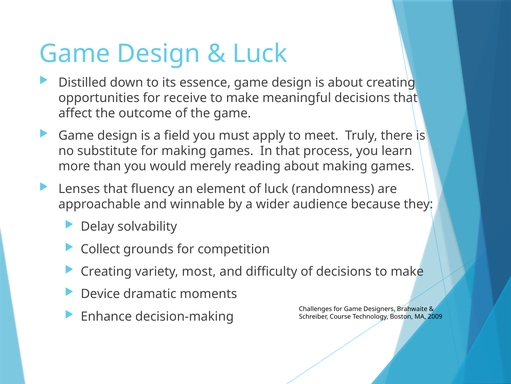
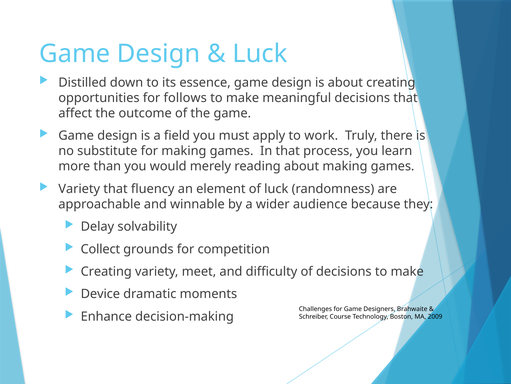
receive: receive -> follows (185, 98)
meet: meet -> work (321, 135)
Lenses: Lenses -> Variety (79, 188)
most: most -> meet (199, 271)
